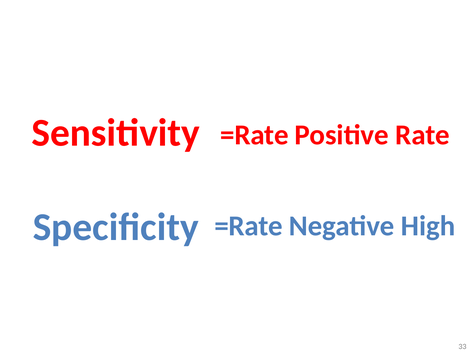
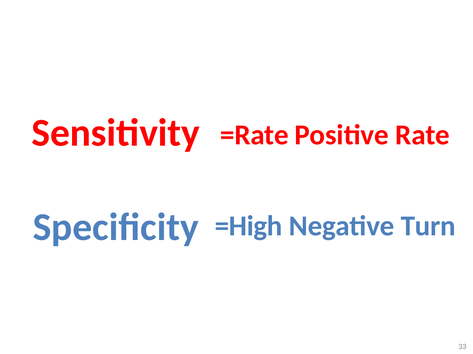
=Rate: =Rate -> =High (249, 227)
High: High -> Turn (428, 227)
